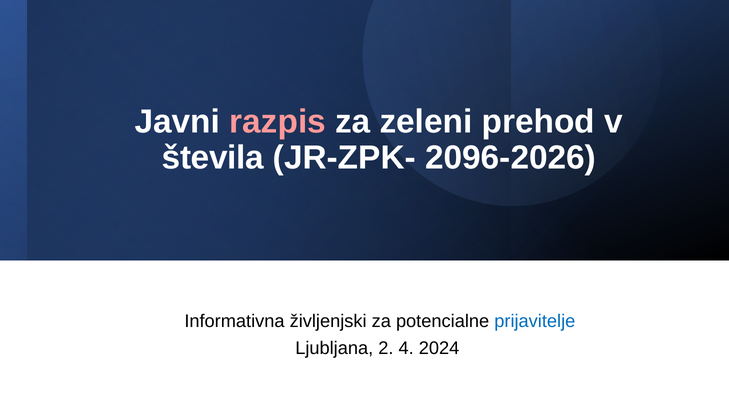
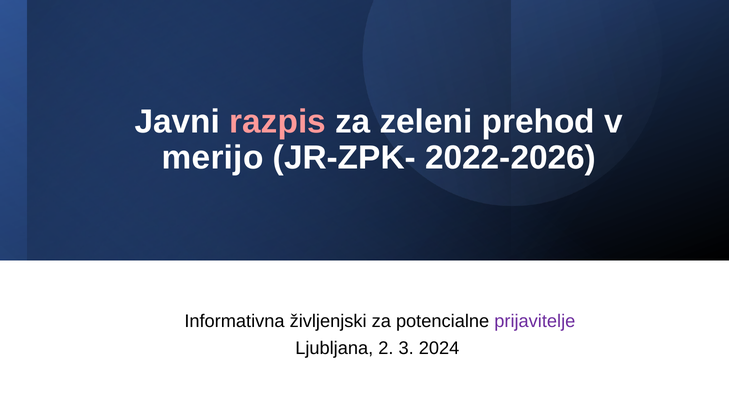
števila: števila -> merijo (213, 158)
2096-2026: 2096-2026 -> 2022-2026 (511, 158)
prijavitelje colour: blue -> purple (535, 321)
4: 4 -> 3 (406, 348)
